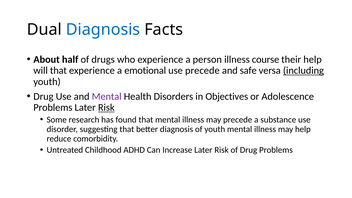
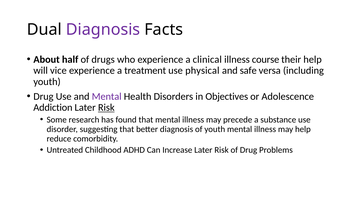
Diagnosis colour: blue -> purple (103, 30)
person: person -> clinical (207, 60)
will that: that -> vice (58, 71)
emotional: emotional -> treatment (145, 71)
use precede: precede -> physical (202, 71)
including underline: present -> none (303, 71)
Problems: Problems -> Addiction (53, 108)
